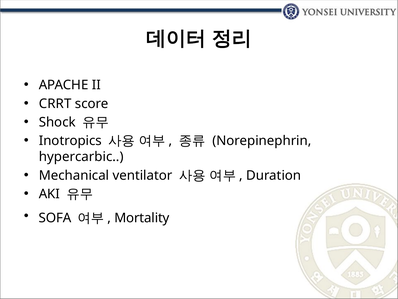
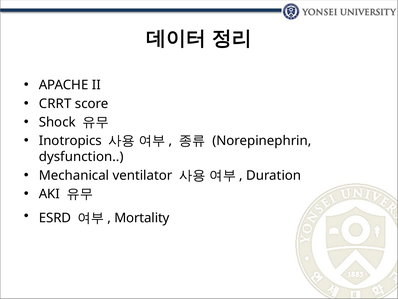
hypercarbic: hypercarbic -> dysfunction (81, 157)
SOFA: SOFA -> ESRD (55, 218)
